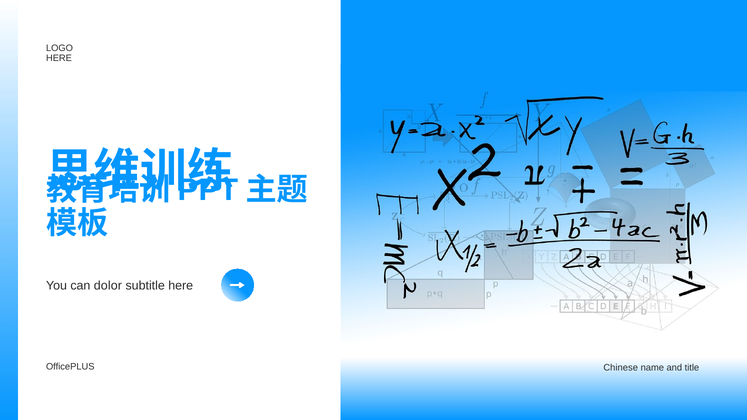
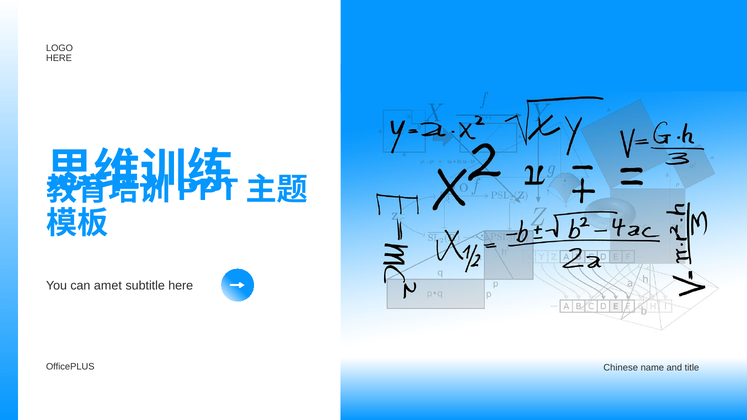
dolor: dolor -> amet (108, 286)
